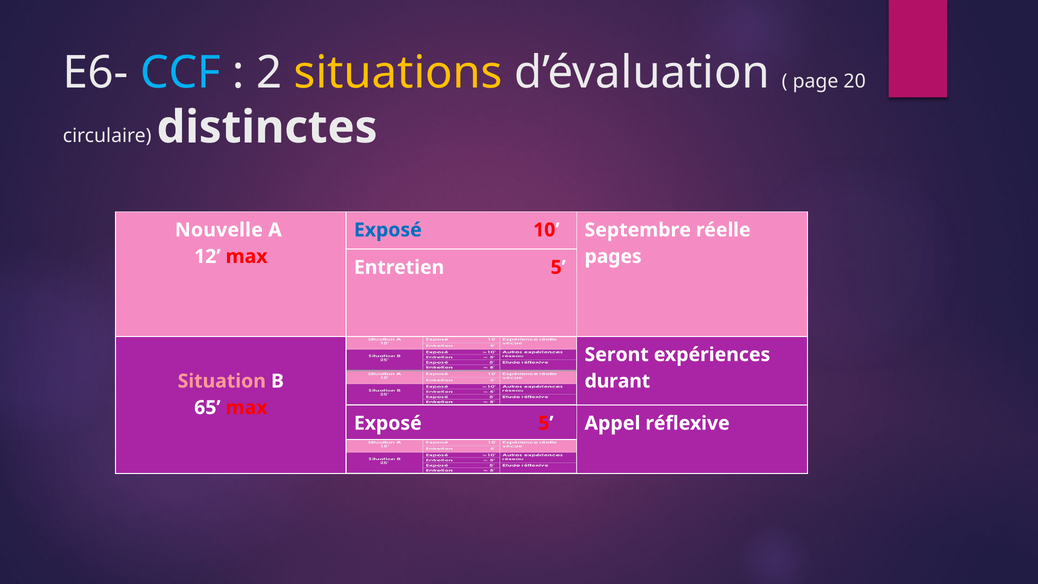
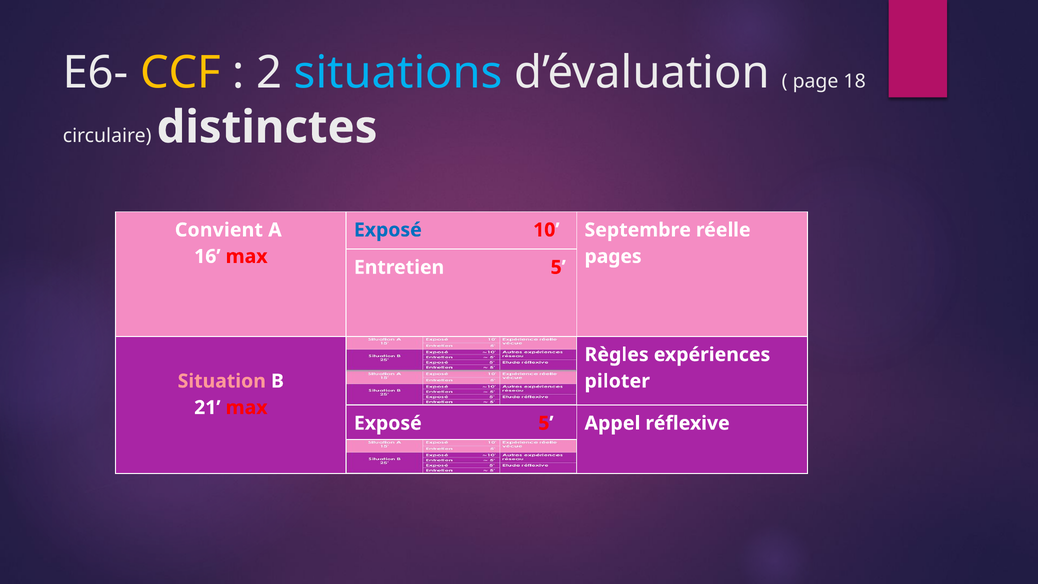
CCF colour: light blue -> yellow (181, 73)
situations colour: yellow -> light blue (398, 73)
20: 20 -> 18 (855, 81)
Nouvelle: Nouvelle -> Convient (219, 230)
12: 12 -> 16 (207, 256)
Seront: Seront -> Règles (617, 355)
durant: durant -> piloter (617, 381)
65: 65 -> 21 (207, 408)
